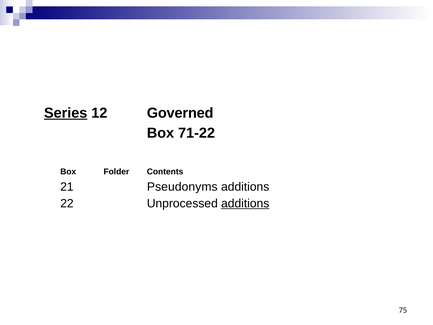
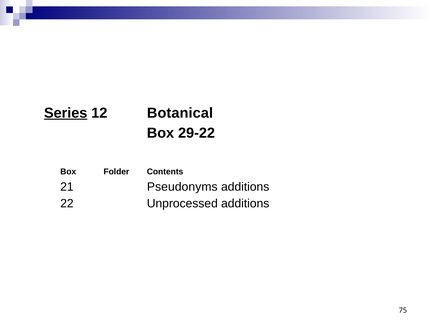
Governed: Governed -> Botanical (180, 113)
71-22: 71-22 -> 29-22 (197, 133)
additions underline: present -> none (245, 203)
